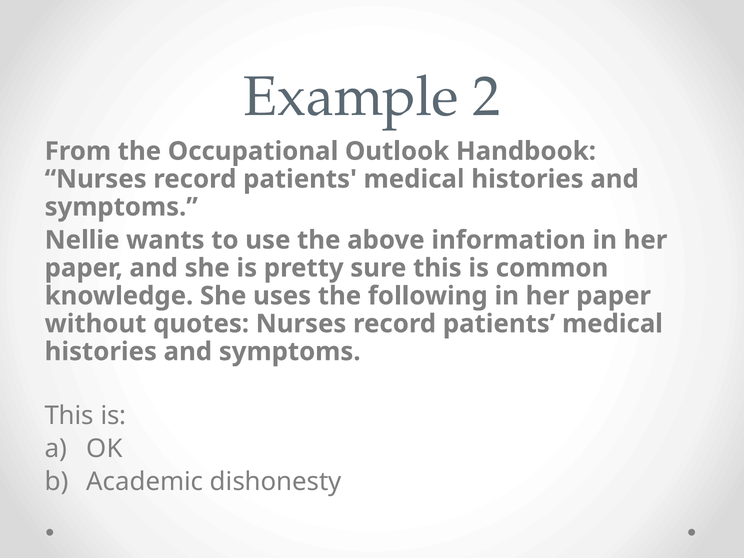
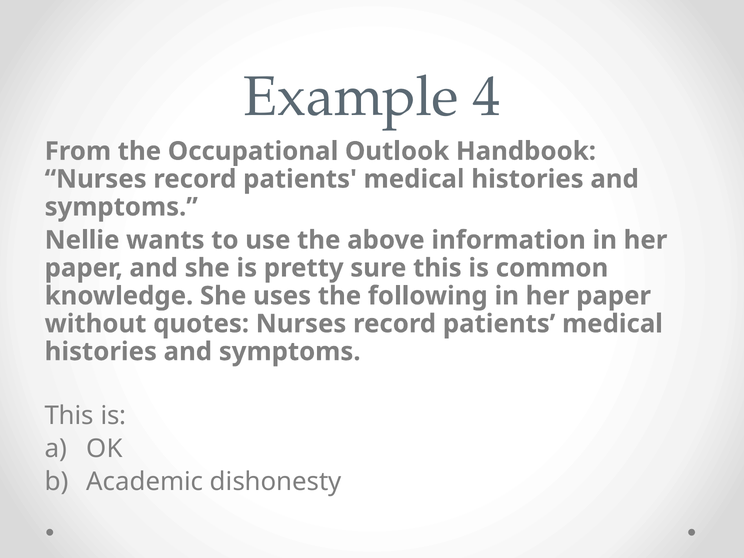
2: 2 -> 4 (487, 97)
